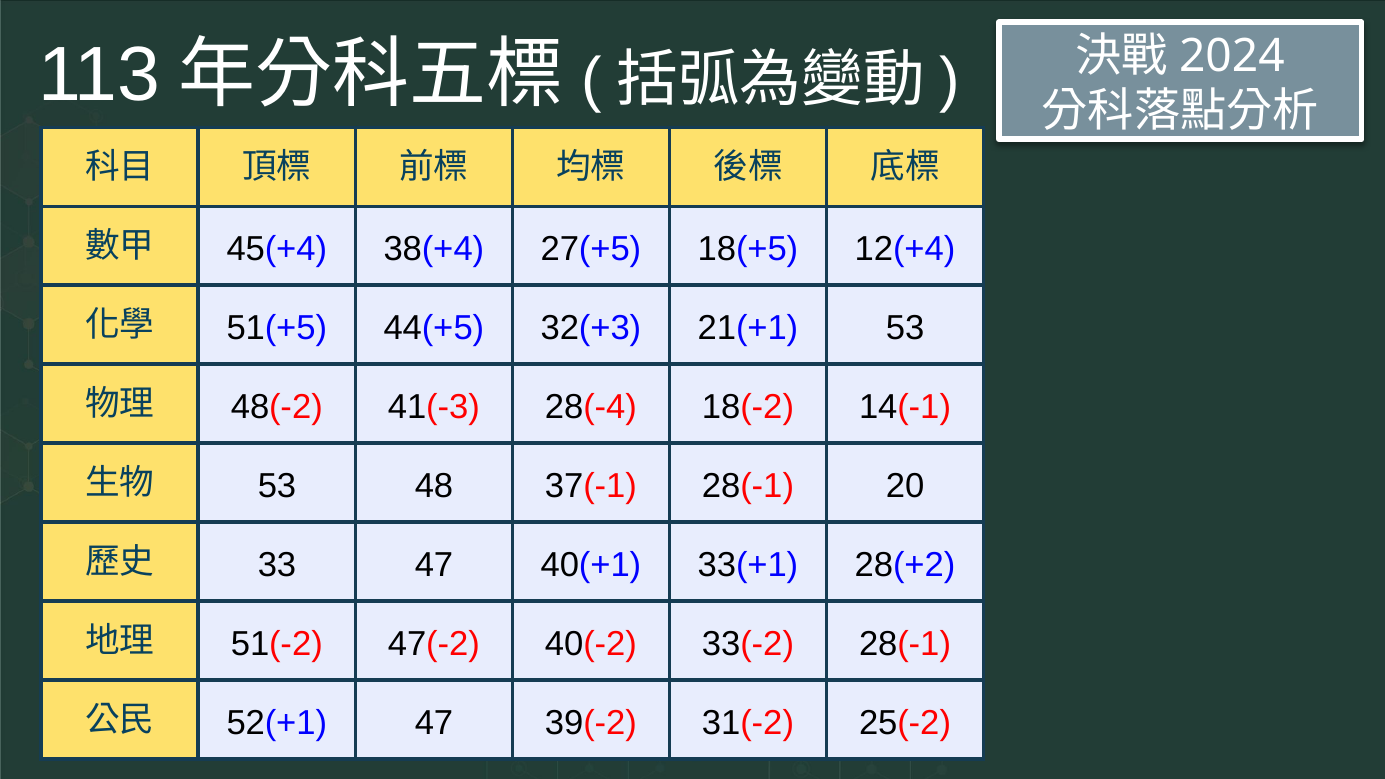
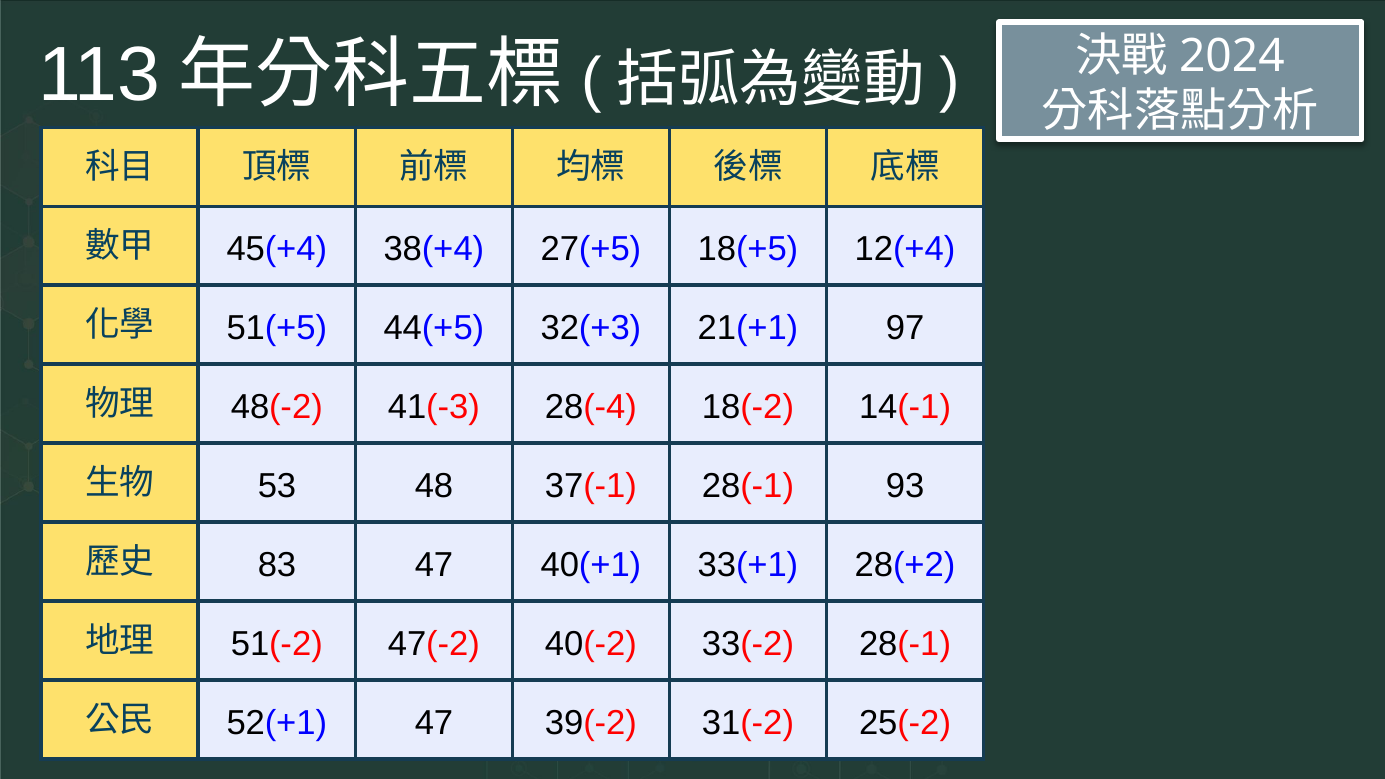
21(+1 53: 53 -> 97 (905, 328)
20: 20 -> 93 (905, 486)
33: 33 -> 83 (277, 565)
